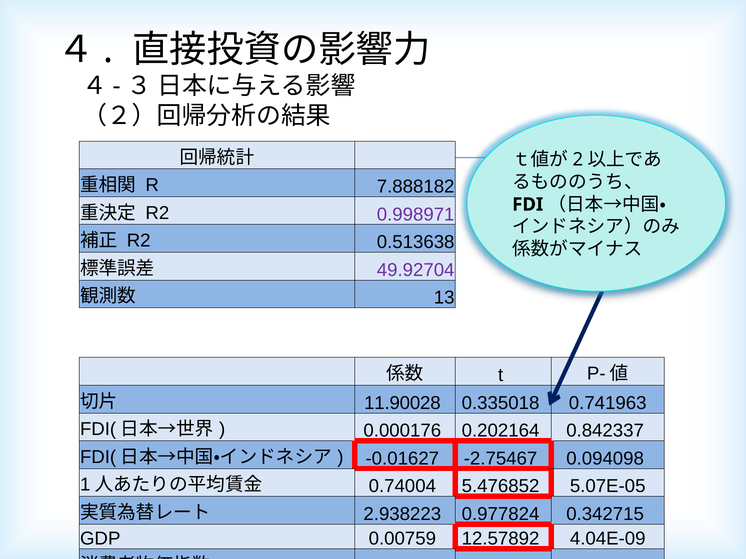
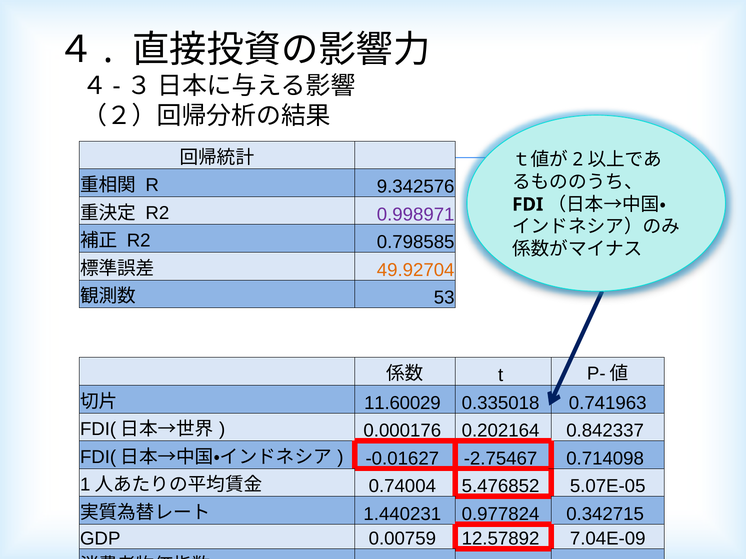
7.888182: 7.888182 -> 9.342576 (416, 187)
0.513638: 0.513638 -> 0.798585 (416, 242)
49.92704 colour: purple -> orange (416, 270)
13: 13 -> 53 (444, 298)
11.90028: 11.90028 -> 11.60029 (402, 403)
0.094098: 0.094098 -> 0.714098 (605, 459)
2.938223: 2.938223 -> 1.440231 (402, 514)
4.04E-09: 4.04E-09 -> 7.04E-09 (608, 539)
